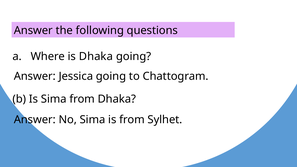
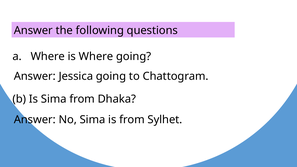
is Dhaka: Dhaka -> Where (96, 56)
